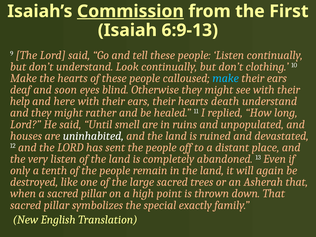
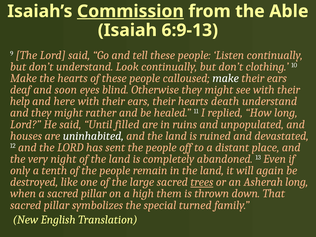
First: First -> Able (289, 11)
make colour: light blue -> white (226, 78)
smell: smell -> filled (127, 124)
very listen: listen -> night (63, 159)
trees underline: none -> present (202, 182)
Asherah that: that -> long (297, 182)
point: point -> them (169, 194)
exactly: exactly -> turned (195, 205)
